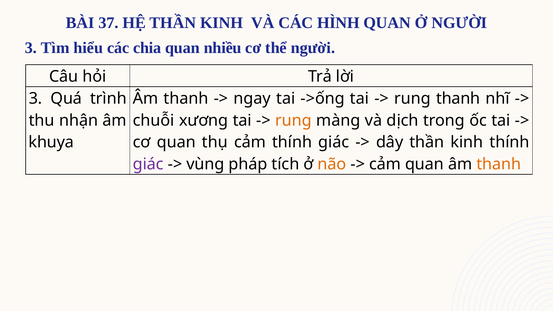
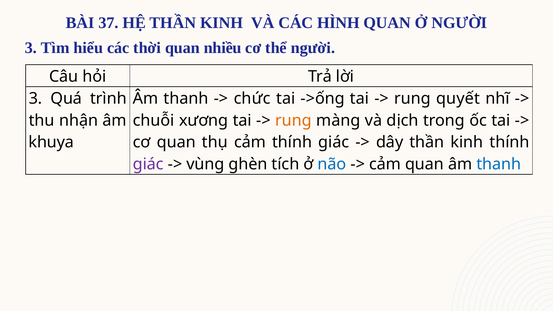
chia: chia -> thời (147, 48)
ngay: ngay -> chức (252, 99)
rung thanh: thanh -> quyết (458, 99)
pháp: pháp -> ghèn (248, 164)
não colour: orange -> blue (332, 164)
thanh colour: orange -> blue (499, 164)
